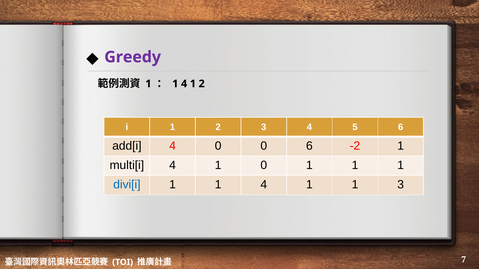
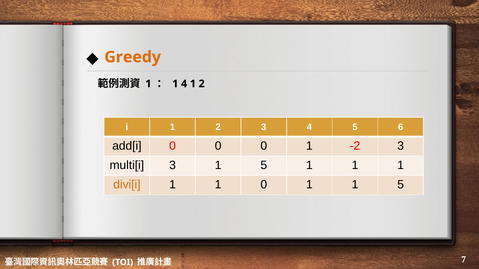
Greedy colour: purple -> orange (133, 57)
add[i 4: 4 -> 0 (173, 146)
0 0 6: 6 -> 1 (309, 146)
-2 1: 1 -> 3 (401, 146)
multi[i 4: 4 -> 3 (173, 166)
0: 0 -> 5 (264, 166)
divi[i colour: blue -> orange (127, 185)
1 1 4: 4 -> 0 (264, 185)
1 1 3: 3 -> 5 (401, 185)
